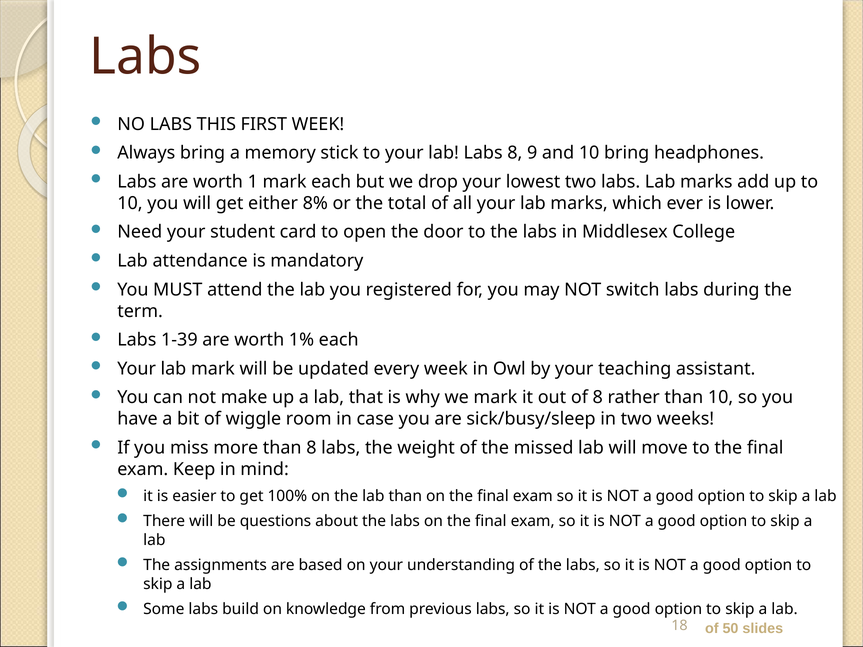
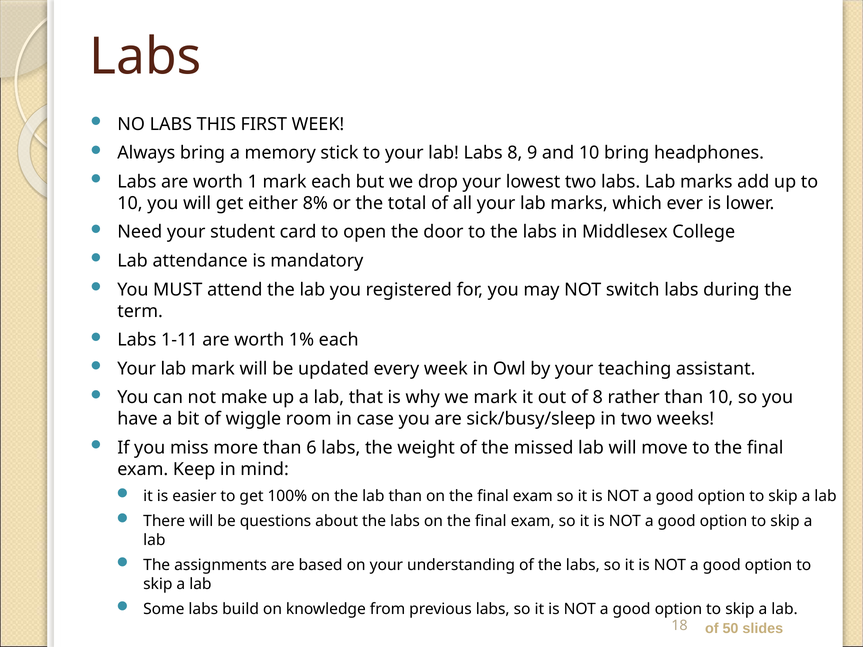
1-39: 1-39 -> 1-11 (179, 340)
than 8: 8 -> 6 (311, 448)
